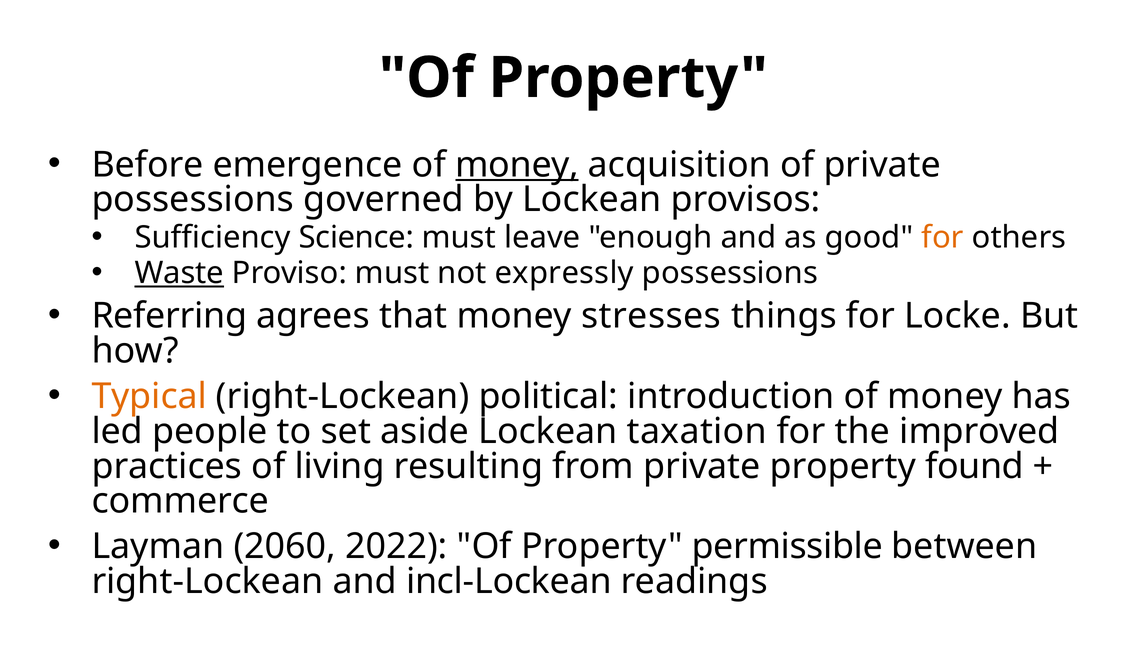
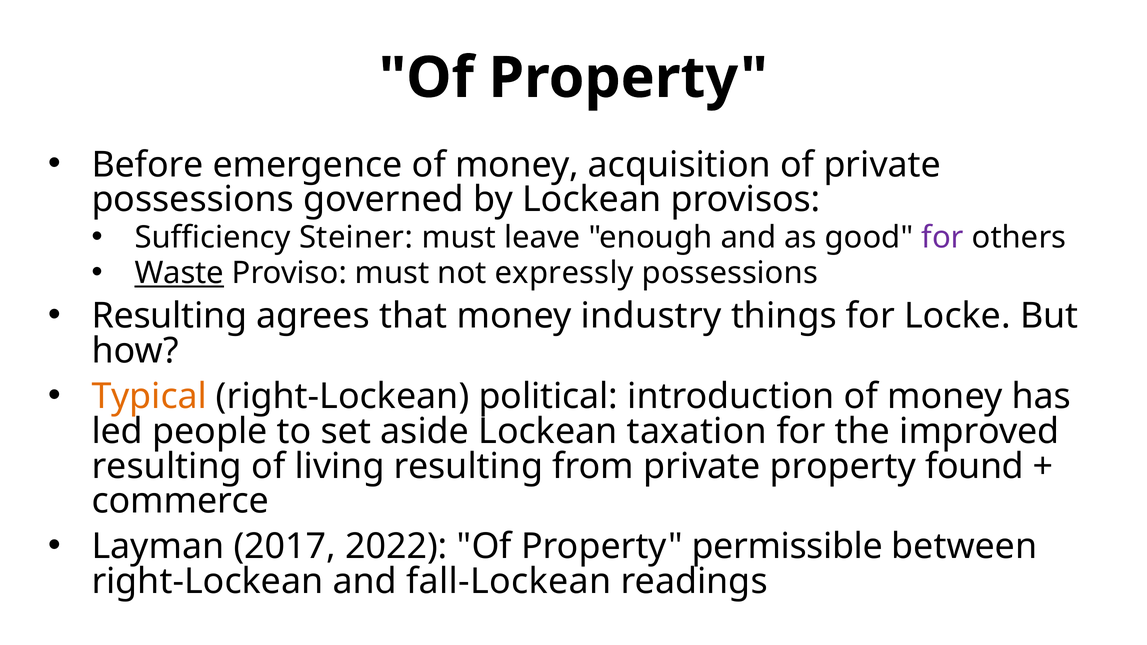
money underline: present -> none (517, 165)
Science: Science -> Steiner (356, 238)
for colour: orange -> purple (943, 238)
Referring: Referring -> Resulting (169, 316)
stresses: stresses -> industry (651, 316)
practices: practices -> resulting (167, 466)
2060: 2060 -> 2017 (285, 547)
incl-Lockean: incl-Lockean -> fall-Lockean (509, 582)
